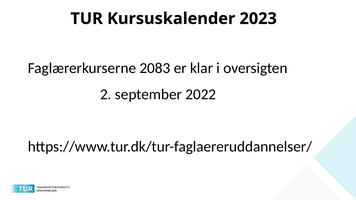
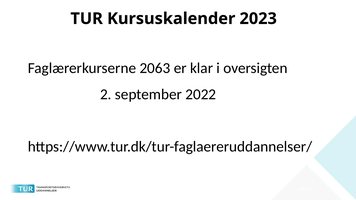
2083: 2083 -> 2063 (155, 68)
